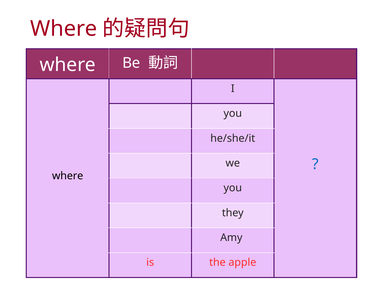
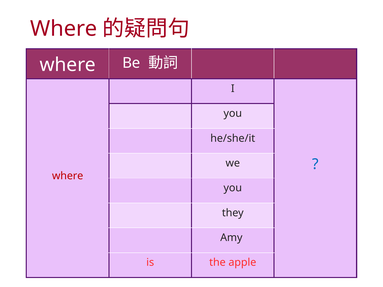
where colour: black -> red (68, 176)
